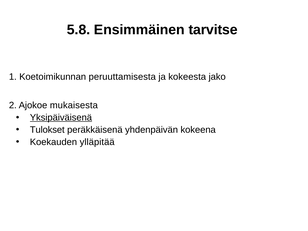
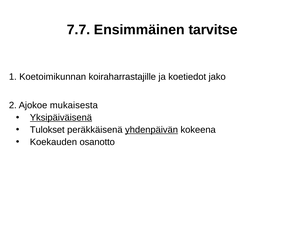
5.8: 5.8 -> 7.7 (79, 30)
peruuttamisesta: peruuttamisesta -> koiraharrastajille (122, 77)
kokeesta: kokeesta -> koetiedot (187, 77)
yhdenpäivän underline: none -> present (152, 130)
ylläpitää: ylläpitää -> osanotto (97, 142)
